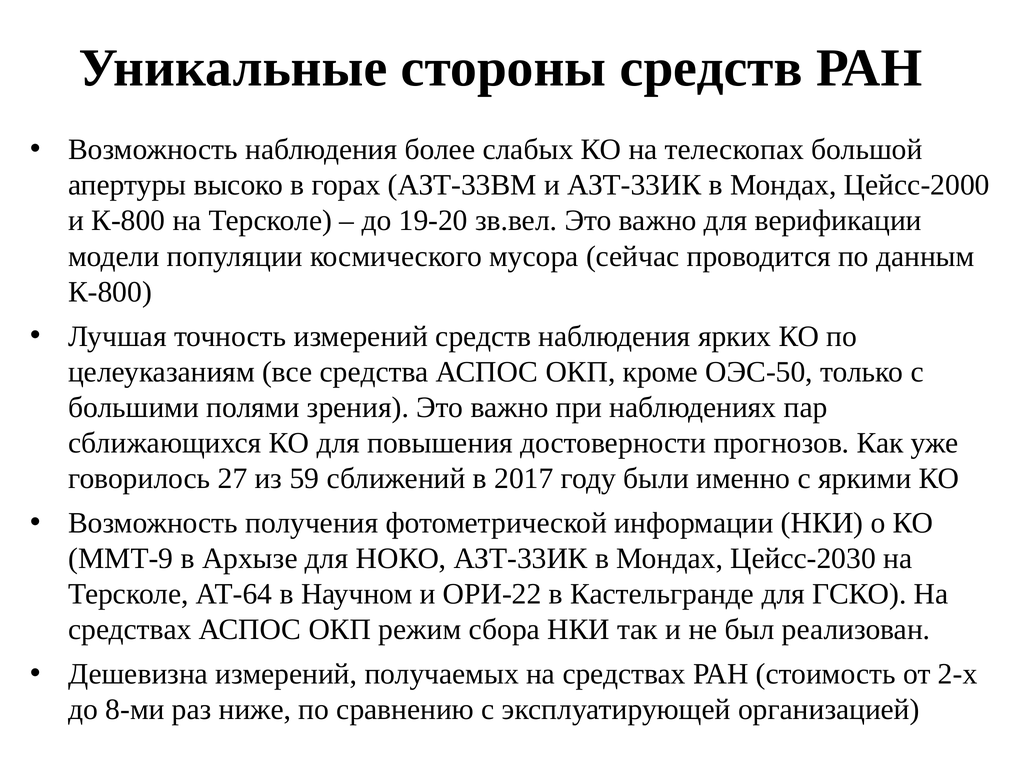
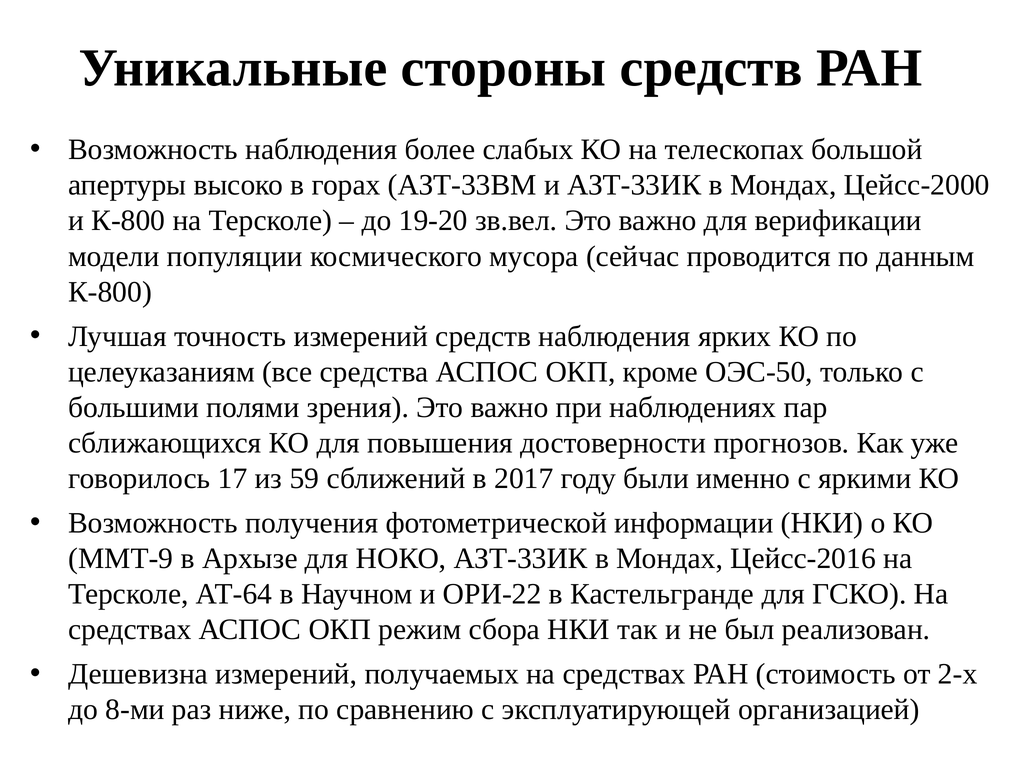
27: 27 -> 17 (233, 479)
Цейсс-2030: Цейсс-2030 -> Цейсс-2016 (803, 559)
